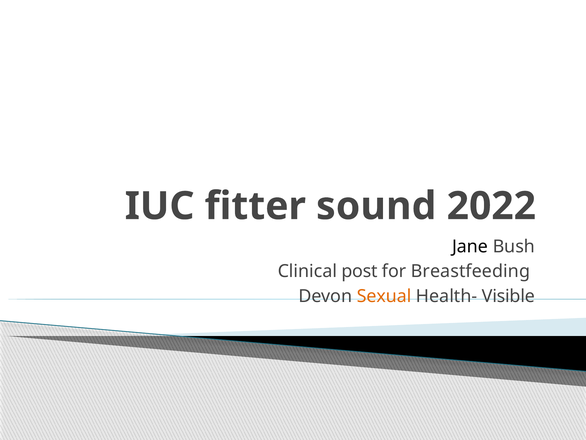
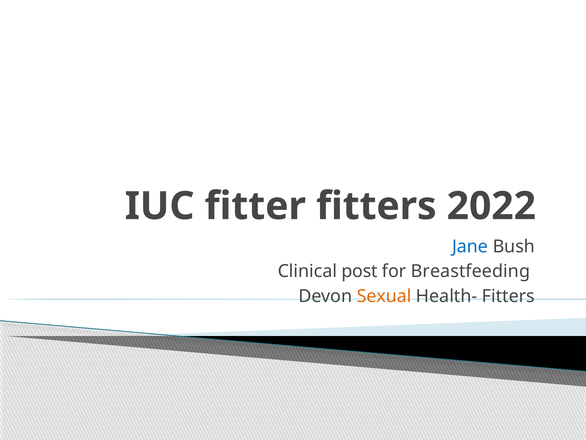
fitter sound: sound -> fitters (376, 206)
Jane colour: black -> blue (470, 246)
Health- Visible: Visible -> Fitters (508, 296)
